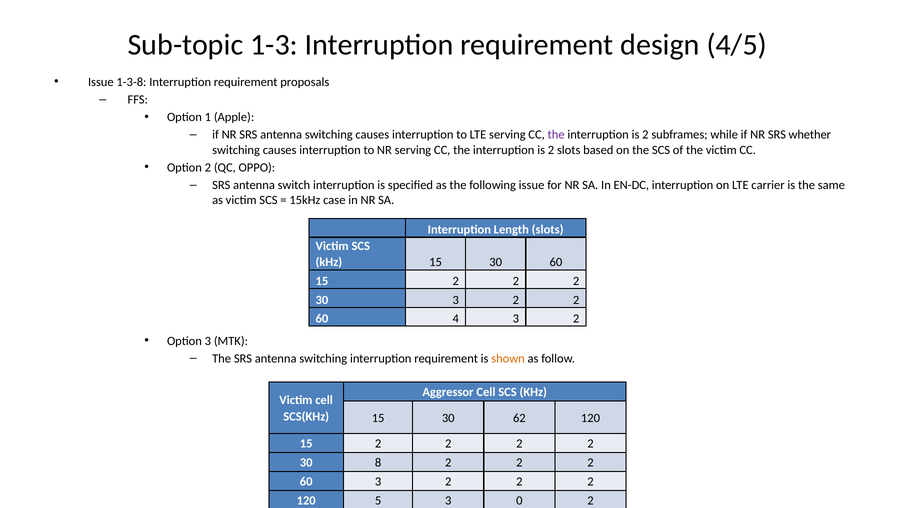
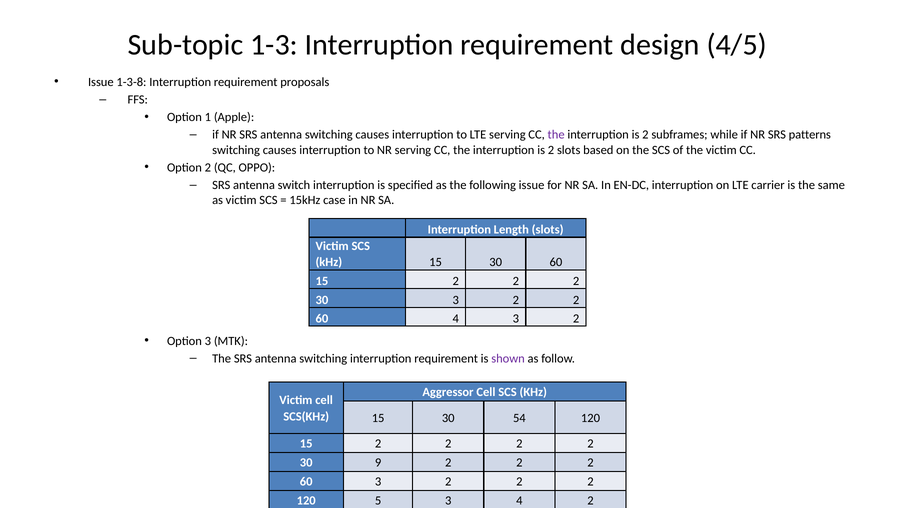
whether: whether -> patterns (810, 135)
shown colour: orange -> purple (508, 359)
62: 62 -> 54 (519, 418)
8: 8 -> 9 (378, 463)
3 0: 0 -> 4 (519, 501)
